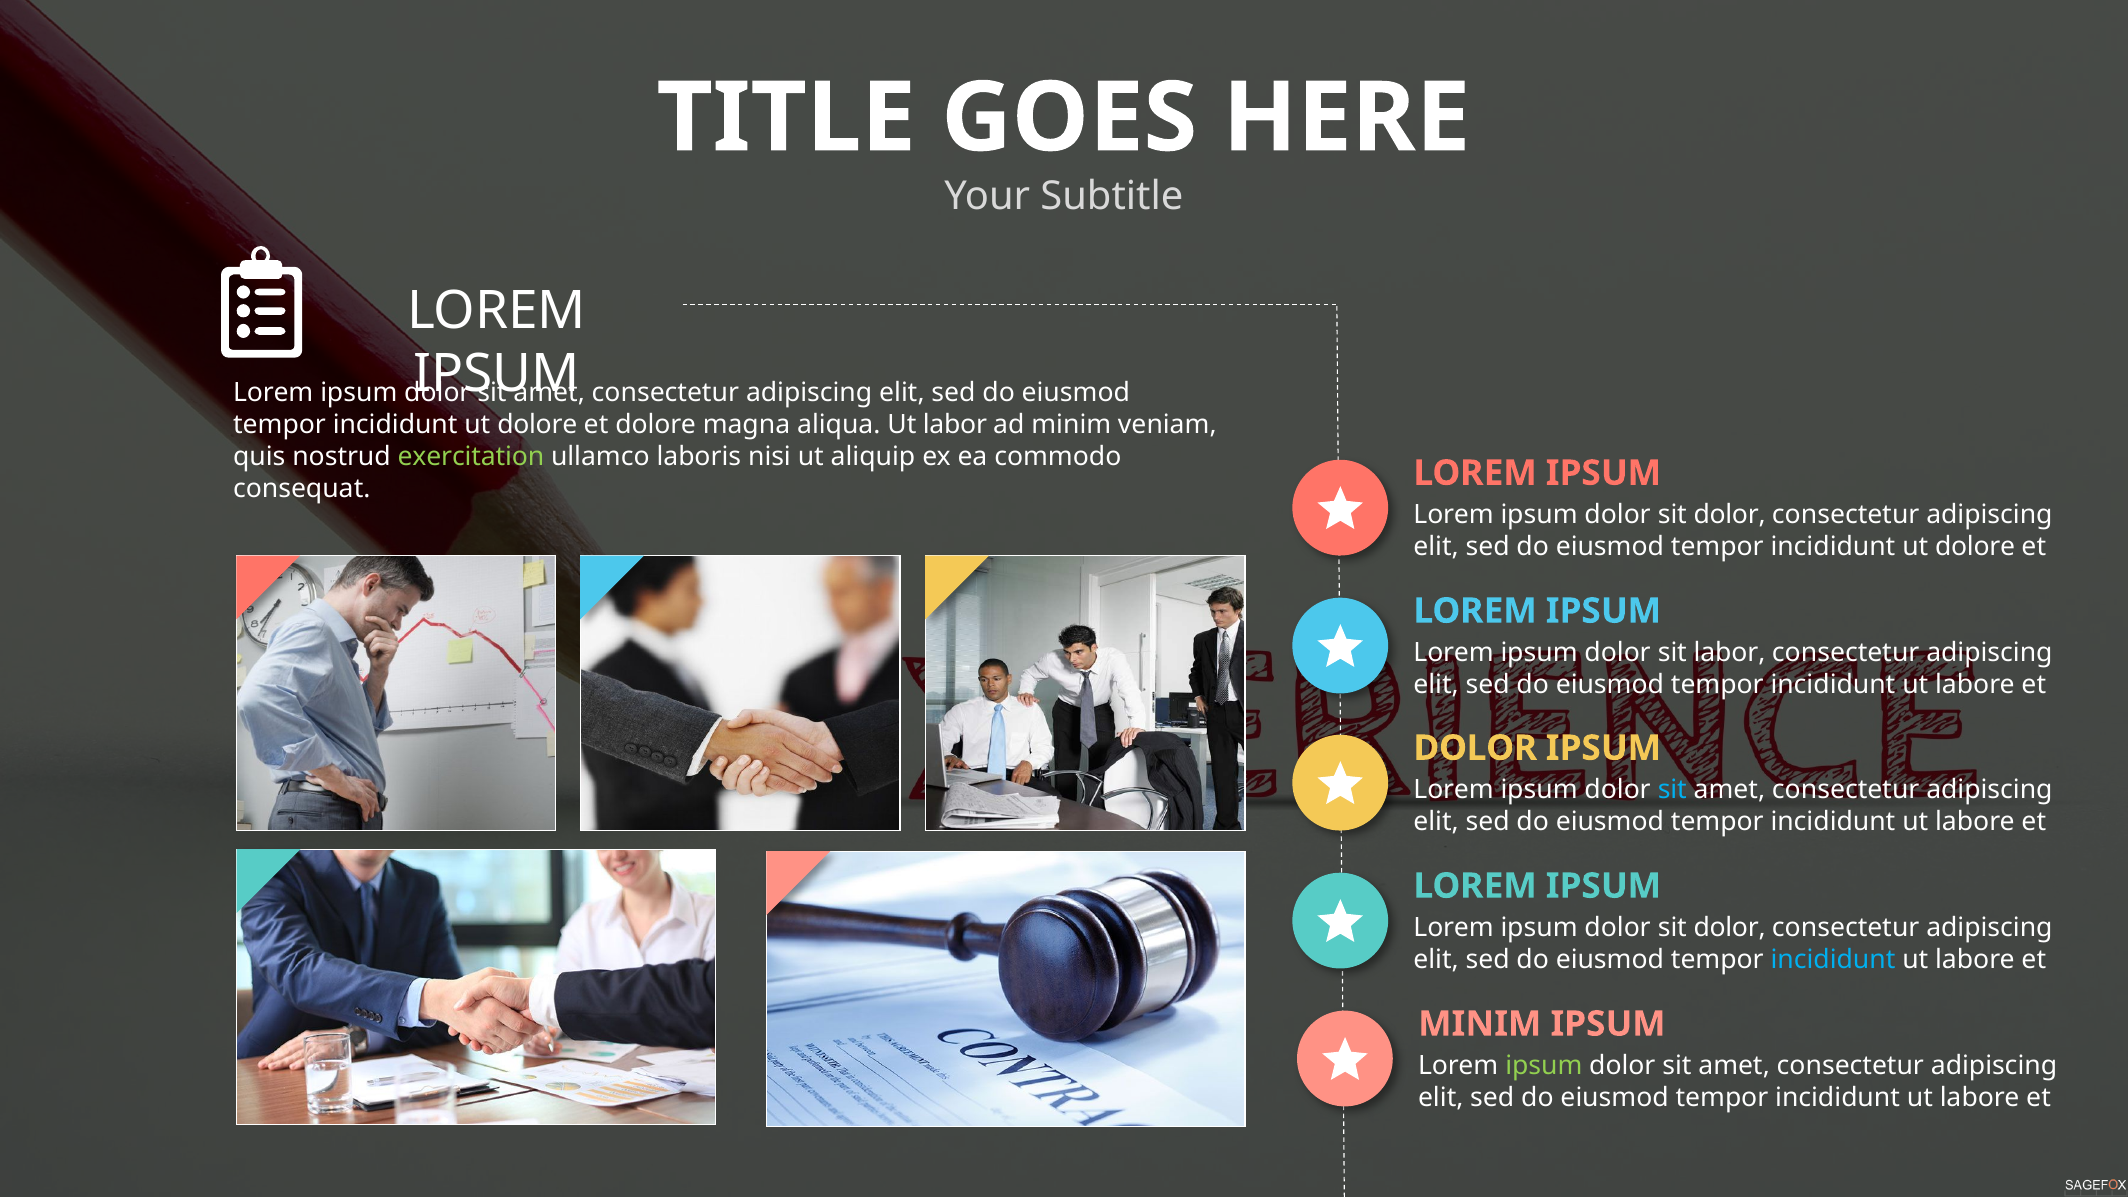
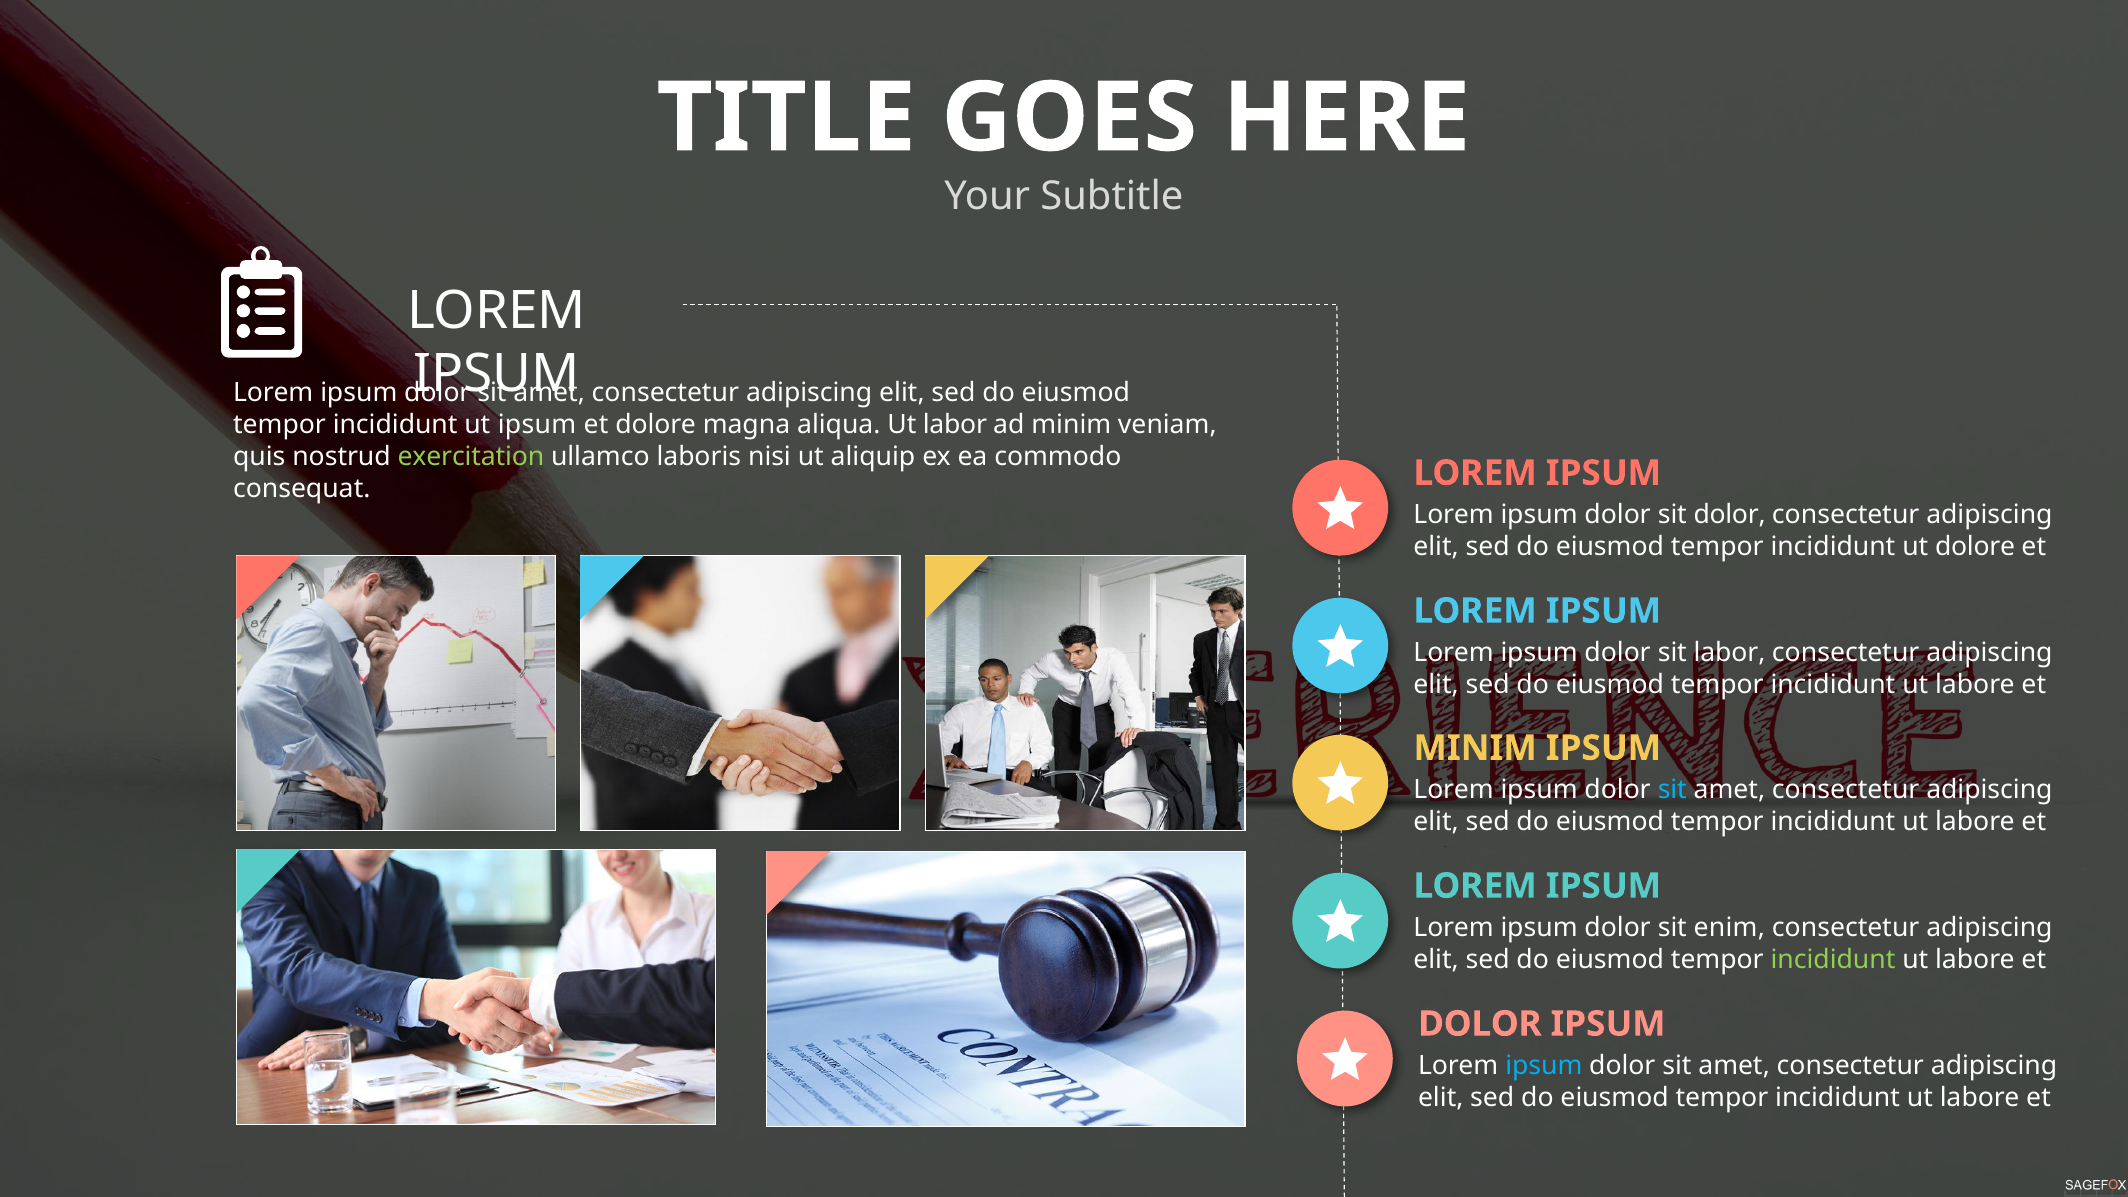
dolore: dolore -> ipsum (537, 425)
DOLOR: DOLOR -> MINIM (1475, 748)
dolor: dolor -> enim (1729, 928)
incididunt colour: light blue -> light green (1833, 960)
MINIM: MINIM -> DOLOR (1480, 1024)
ipsum colour: light green -> light blue (1544, 1066)
